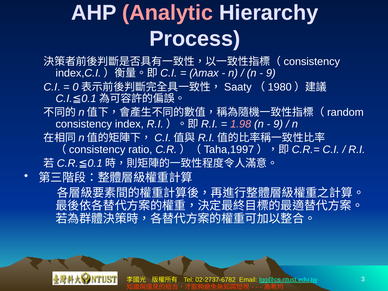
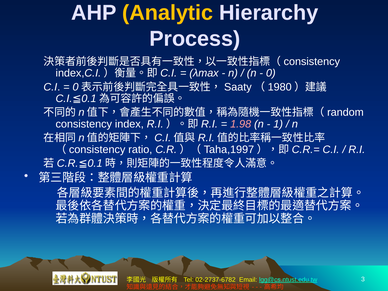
Analytic colour: pink -> yellow (168, 13)
9: 9 -> 0 (271, 73)
9: 9 -> 1 (278, 124)
